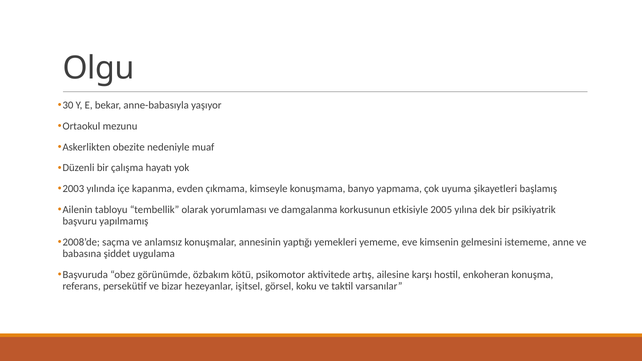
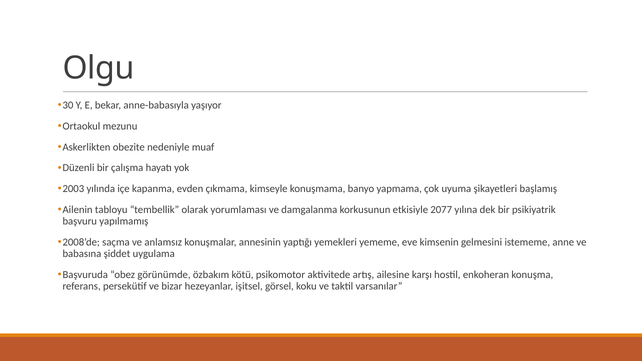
2005: 2005 -> 2077 (441, 210)
